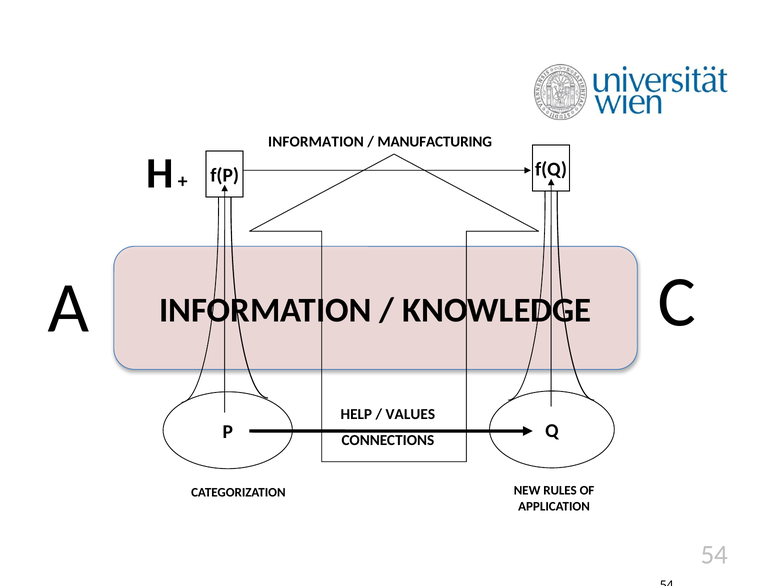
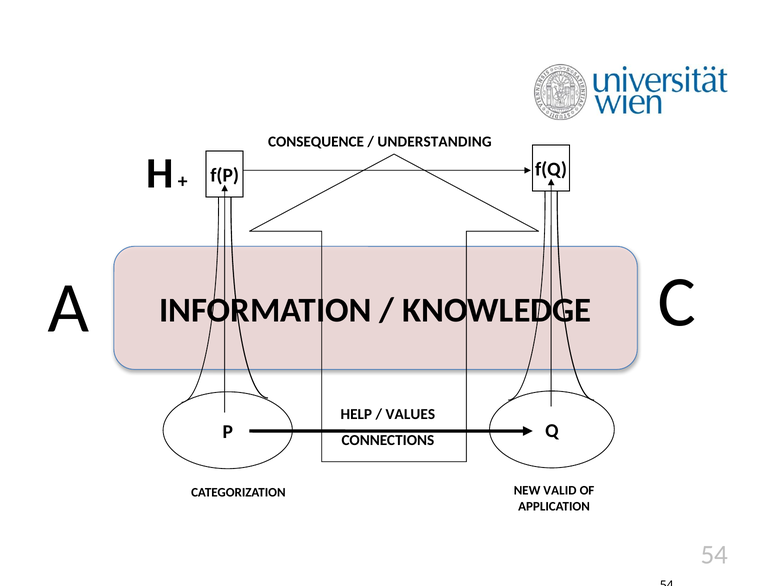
INFORMATION: INFORMATION -> CONSEQUENCE (316, 142)
MANUFACTURING: MANUFACTURING -> UNDERSTANDING (435, 142)
RULES: RULES -> VALID (560, 491)
